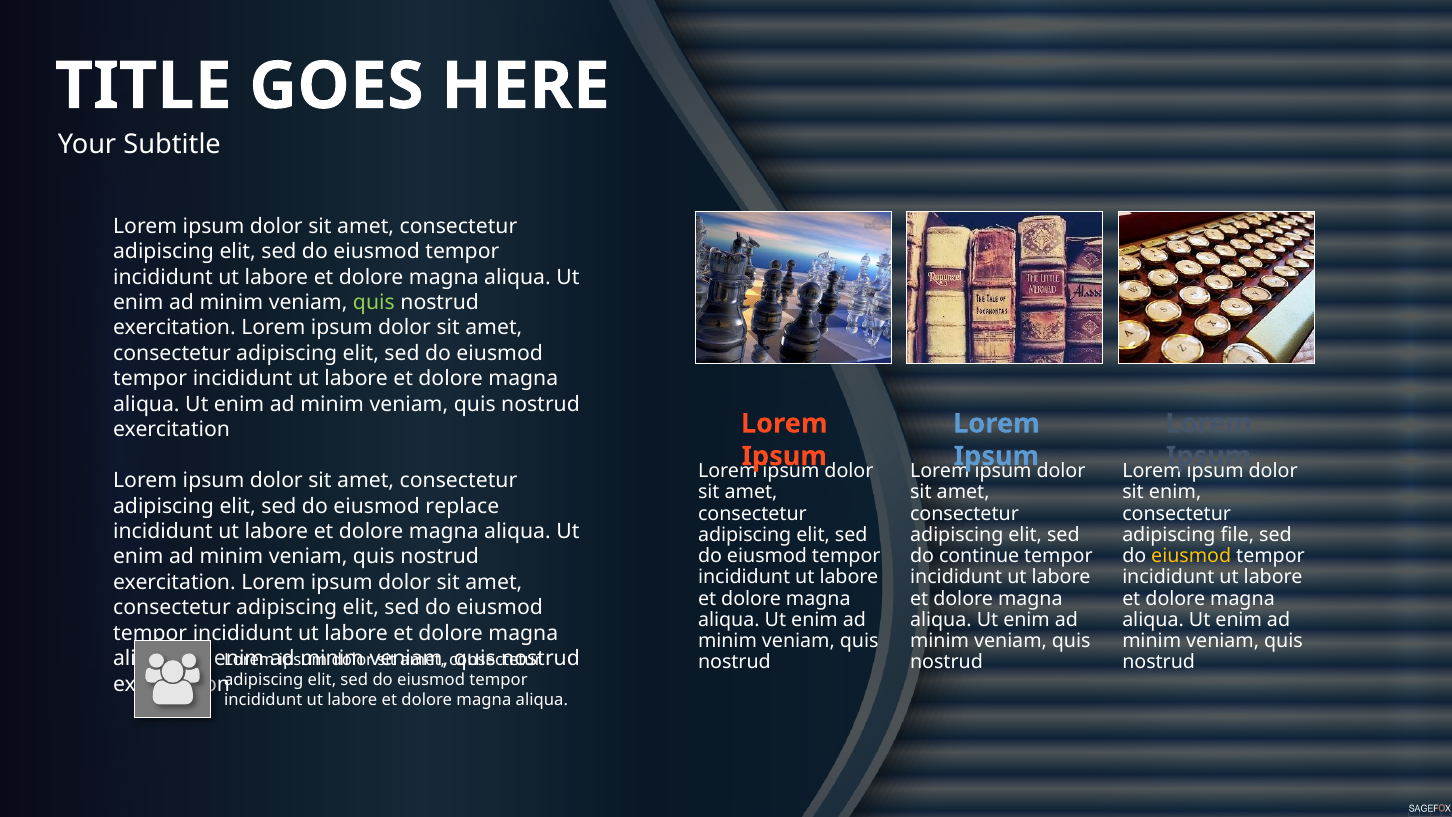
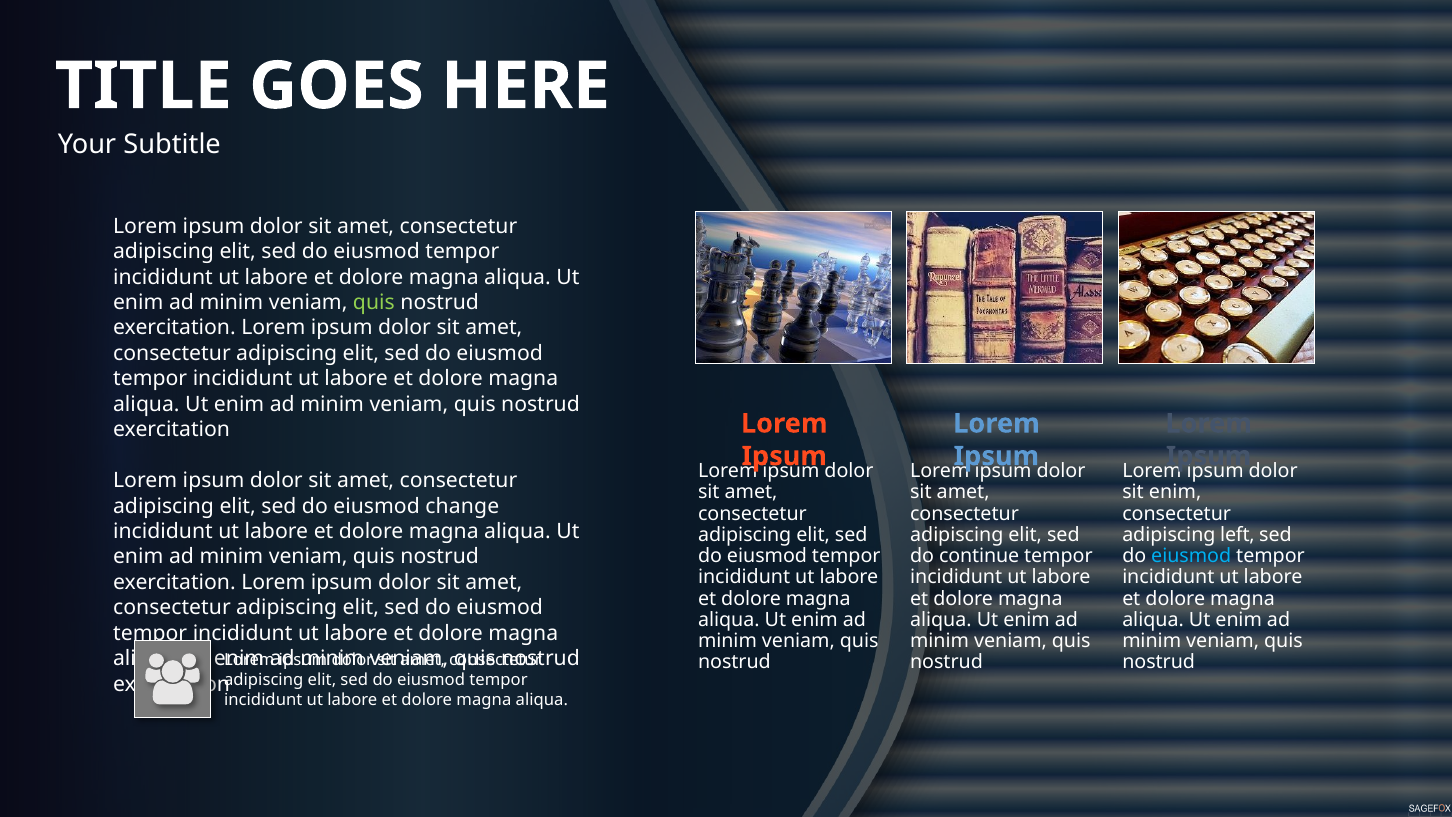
replace: replace -> change (462, 506)
file: file -> left (1237, 535)
eiusmod colour: yellow -> light blue (1191, 556)
